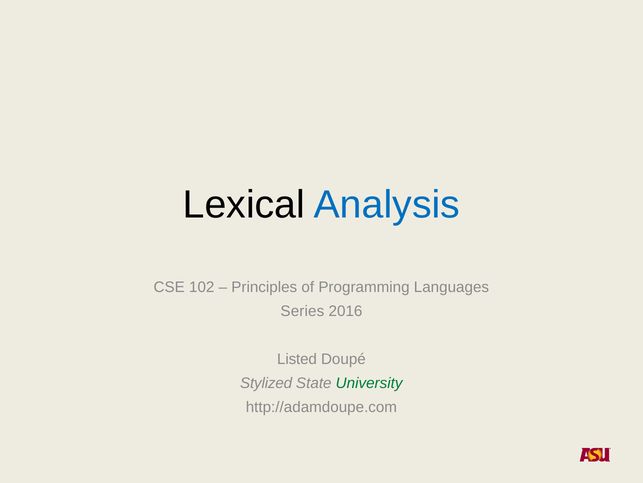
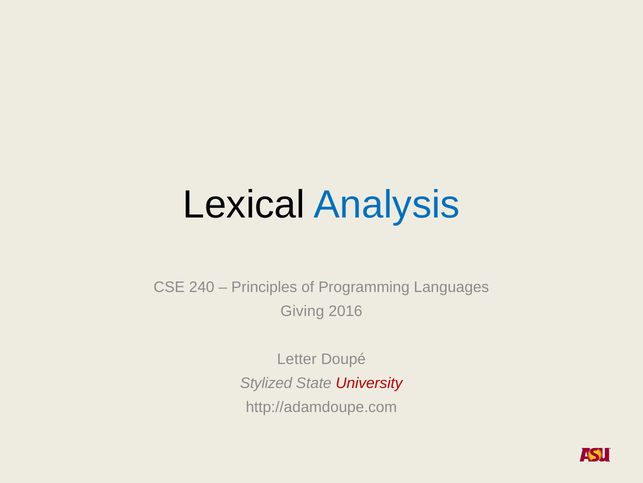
102: 102 -> 240 (202, 287)
Series: Series -> Giving (302, 311)
Listed: Listed -> Letter (297, 359)
University colour: green -> red (369, 382)
